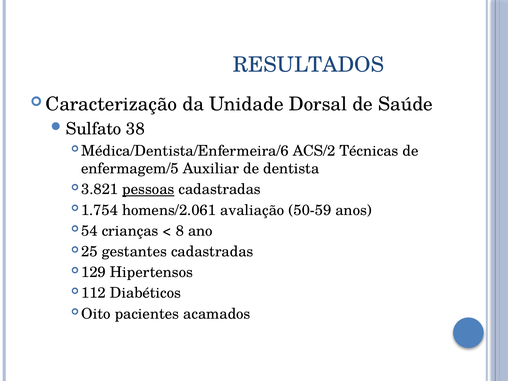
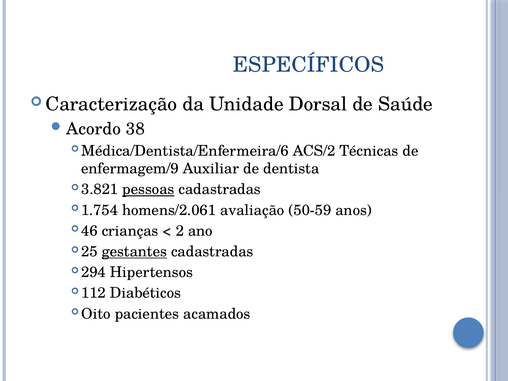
RESULTADOS: RESULTADOS -> ESPECÍFICOS (308, 65)
Sulfato: Sulfato -> Acordo (94, 129)
enfermagem/5: enfermagem/5 -> enfermagem/9 (130, 169)
54: 54 -> 46 (89, 231)
8: 8 -> 2 (180, 231)
gestantes underline: none -> present (134, 252)
129: 129 -> 294 (94, 272)
